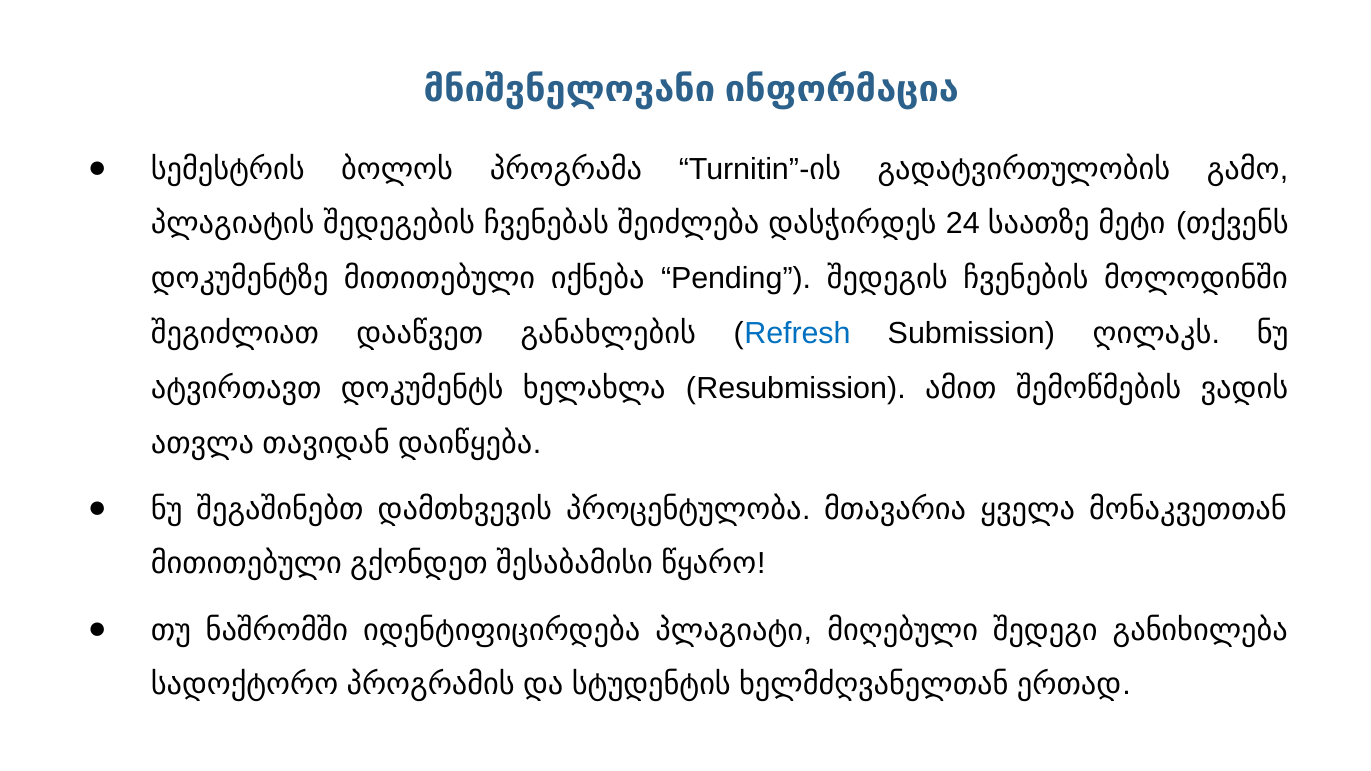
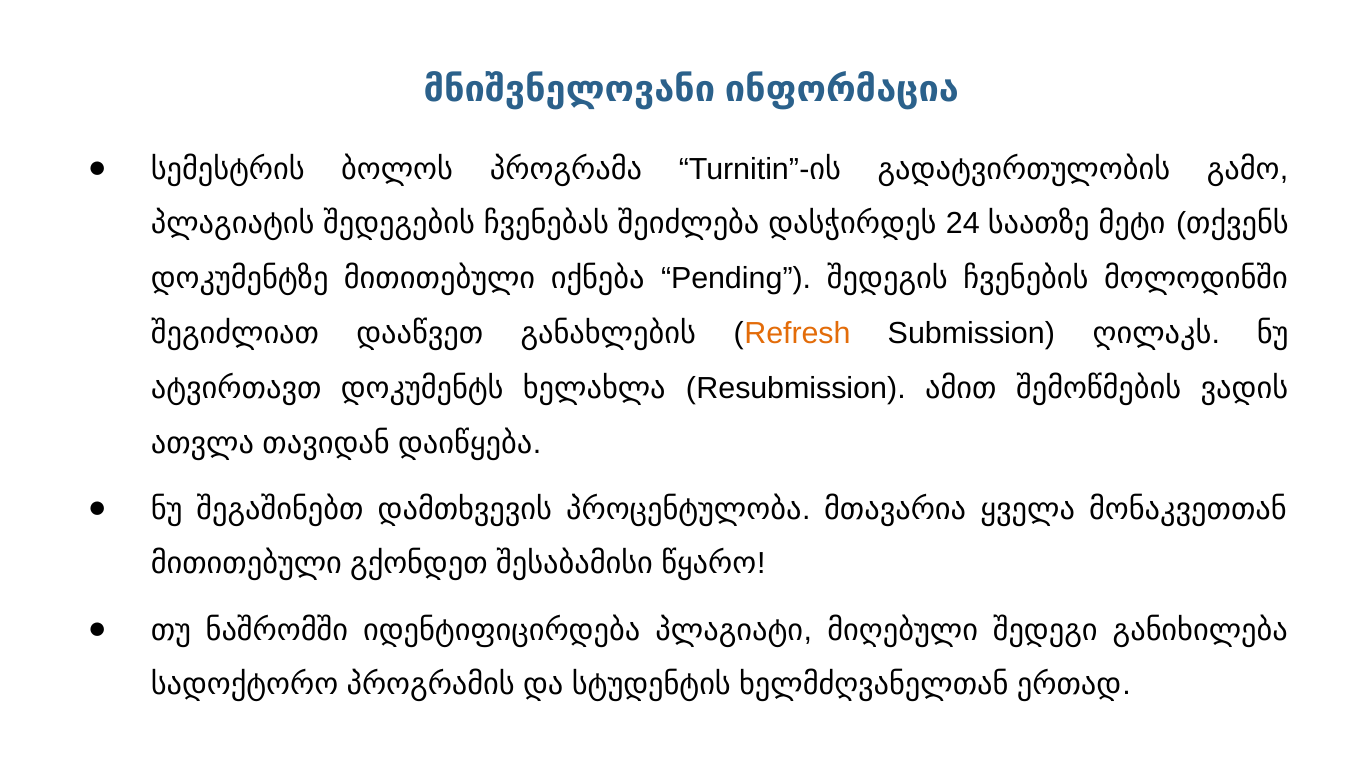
Refresh colour: blue -> orange (797, 334)
